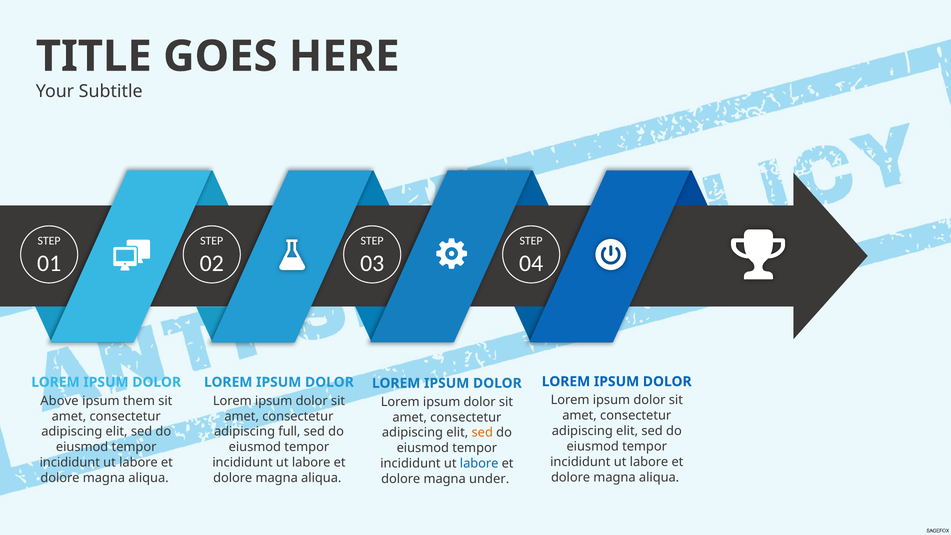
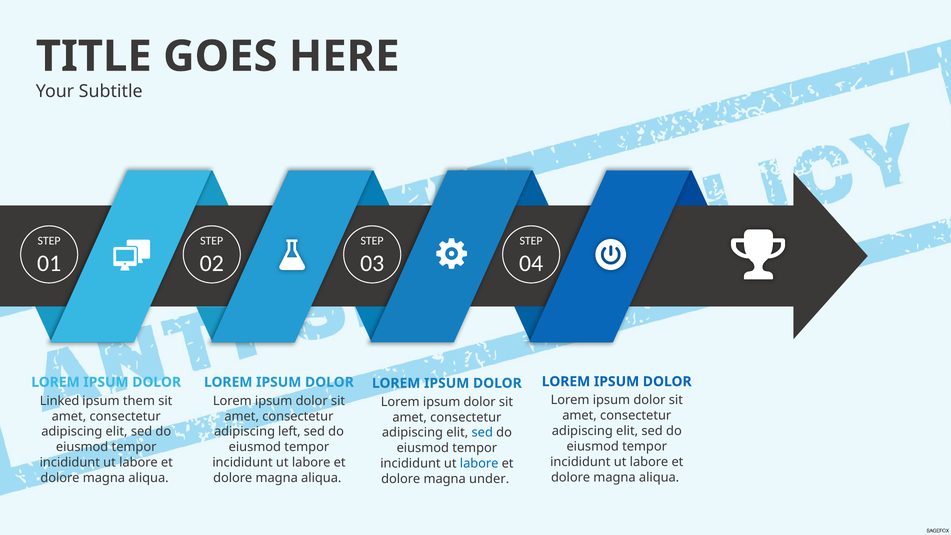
Above: Above -> Linked (60, 401)
full: full -> left (289, 432)
sed colour: orange -> blue (482, 433)
